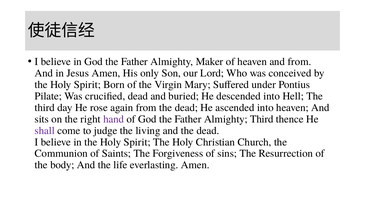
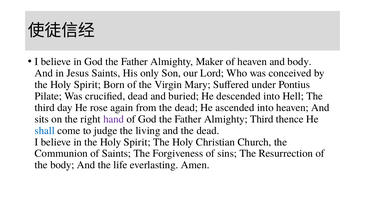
and from: from -> body (300, 62)
Jesus Amen: Amen -> Saints (106, 73)
shall colour: purple -> blue (45, 131)
